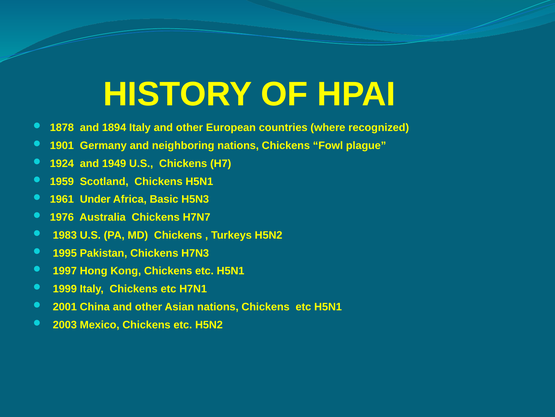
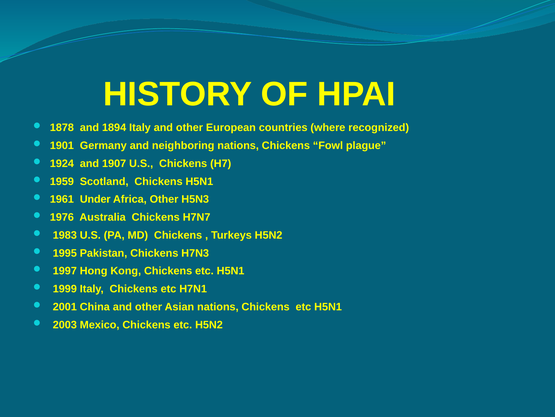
1949: 1949 -> 1907 (114, 163)
Africa Basic: Basic -> Other (164, 199)
